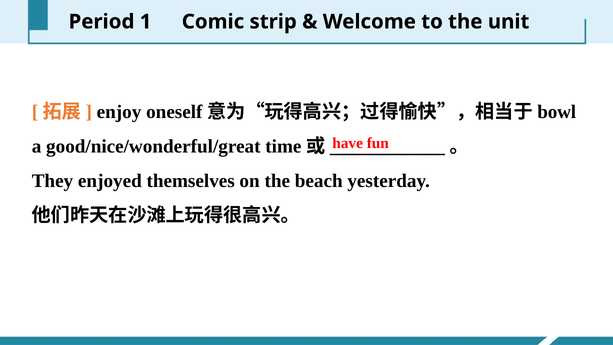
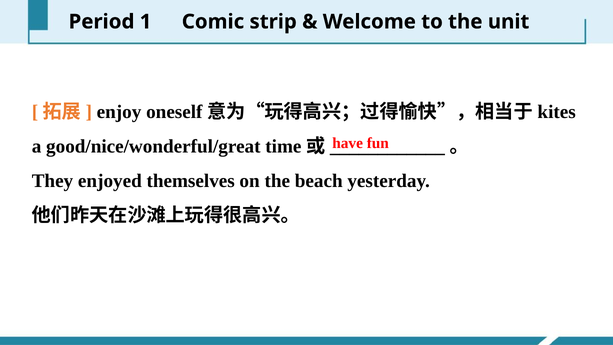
bowl: bowl -> kites (557, 112)
